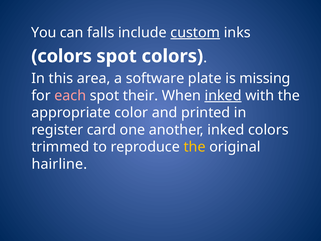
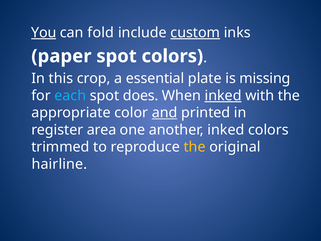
You underline: none -> present (44, 33)
falls: falls -> fold (101, 33)
colors: colors -> paper (61, 56)
area: area -> crop (94, 78)
software: software -> essential (155, 78)
each colour: pink -> light blue (70, 95)
their: their -> does (141, 95)
and underline: none -> present (165, 113)
card: card -> area (102, 130)
